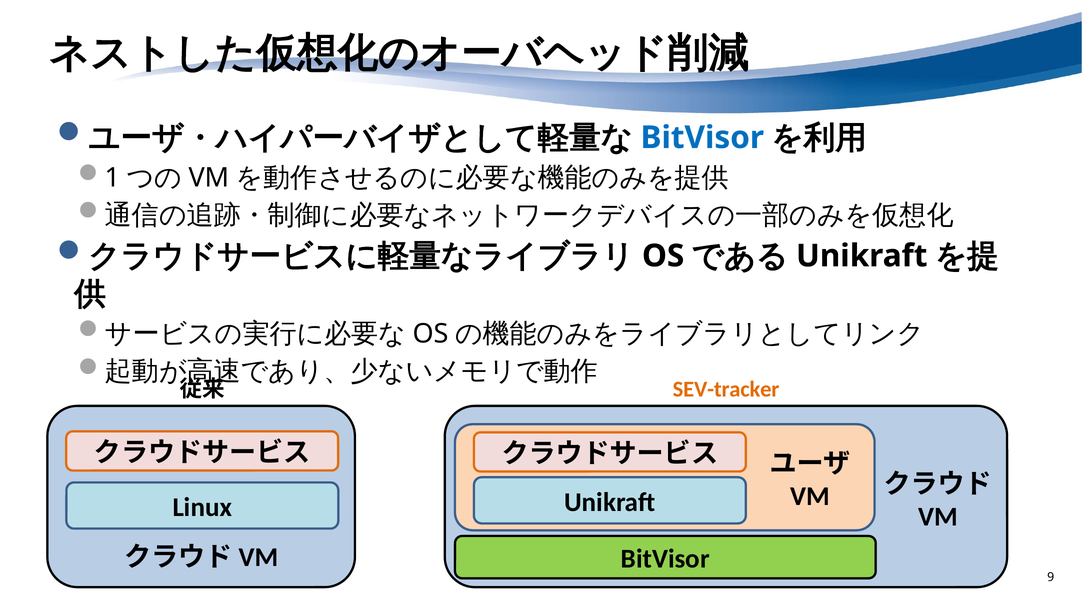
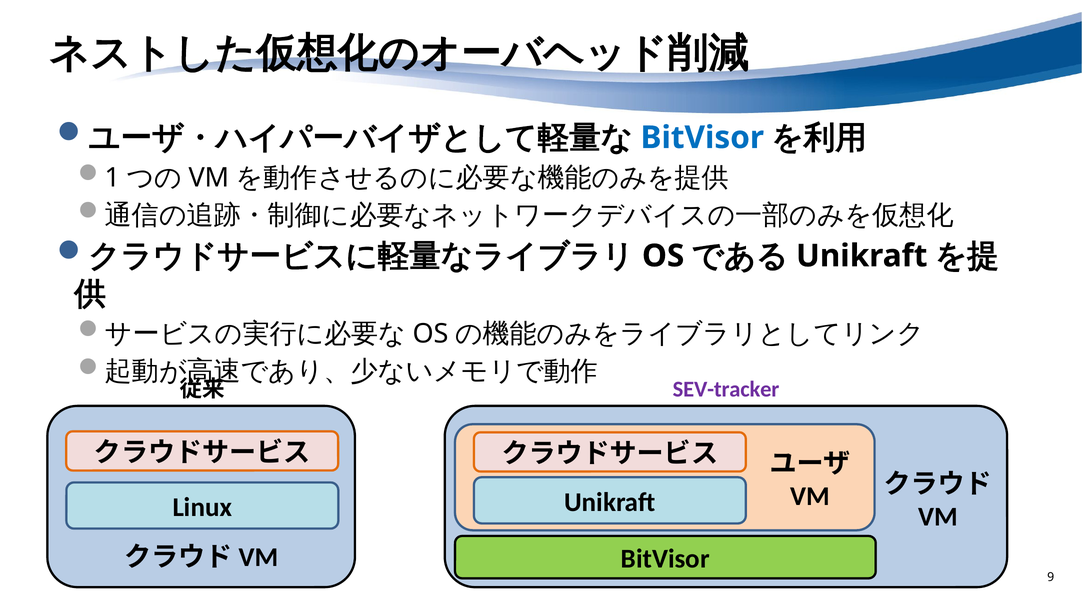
SEV-tracker colour: orange -> purple (726, 389)
